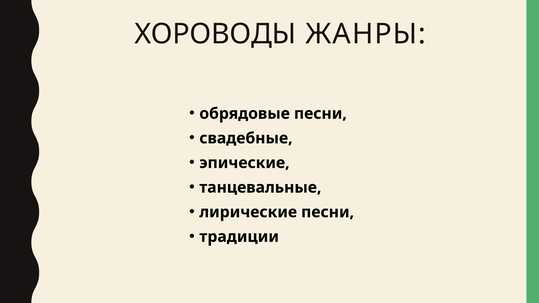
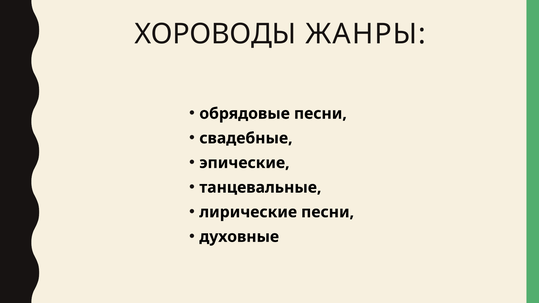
традиции: традиции -> духовные (239, 237)
